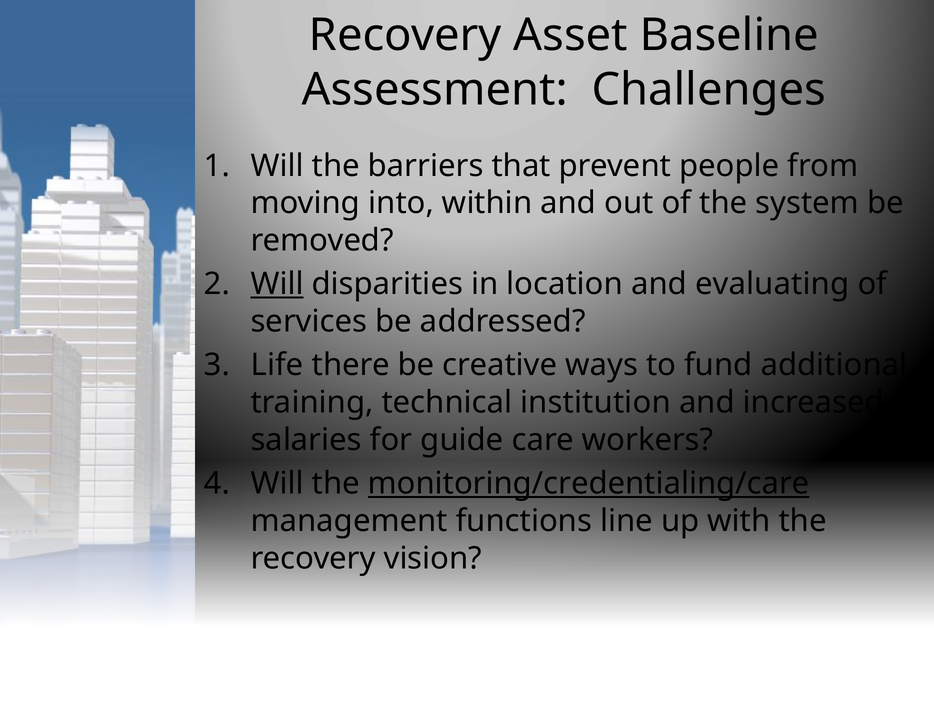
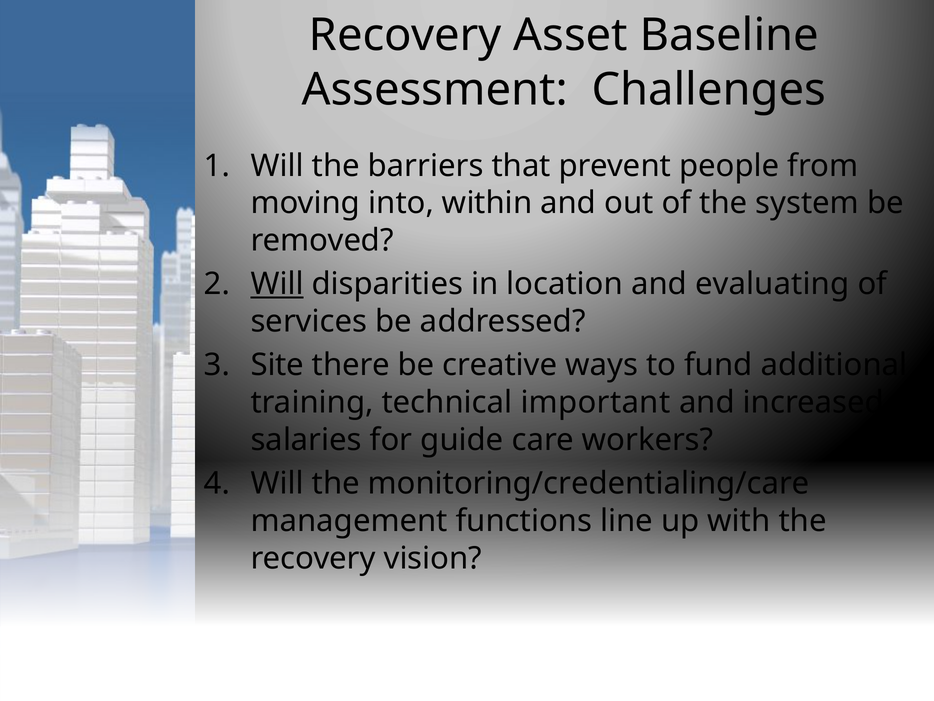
Life: Life -> Site (277, 365)
institution: institution -> important (595, 402)
monitoring/credentialing/care underline: present -> none (589, 483)
